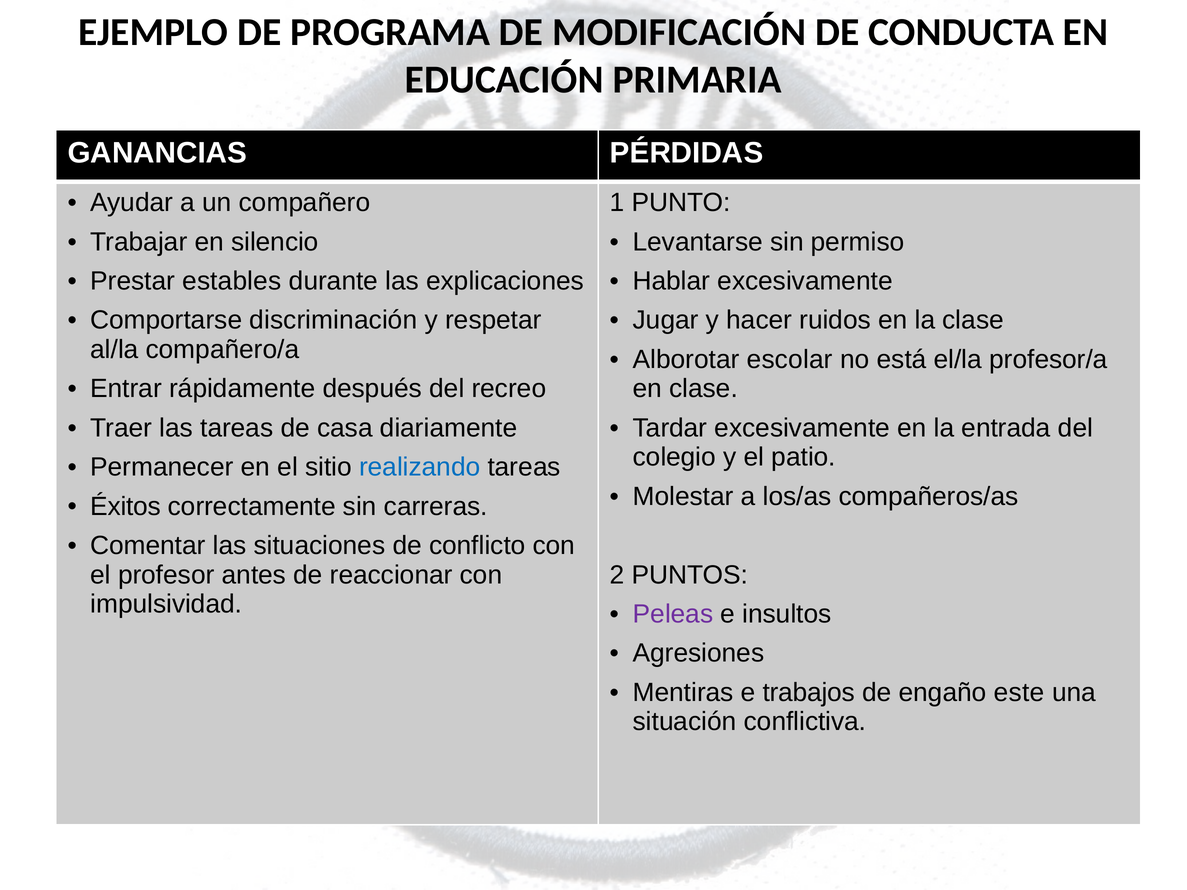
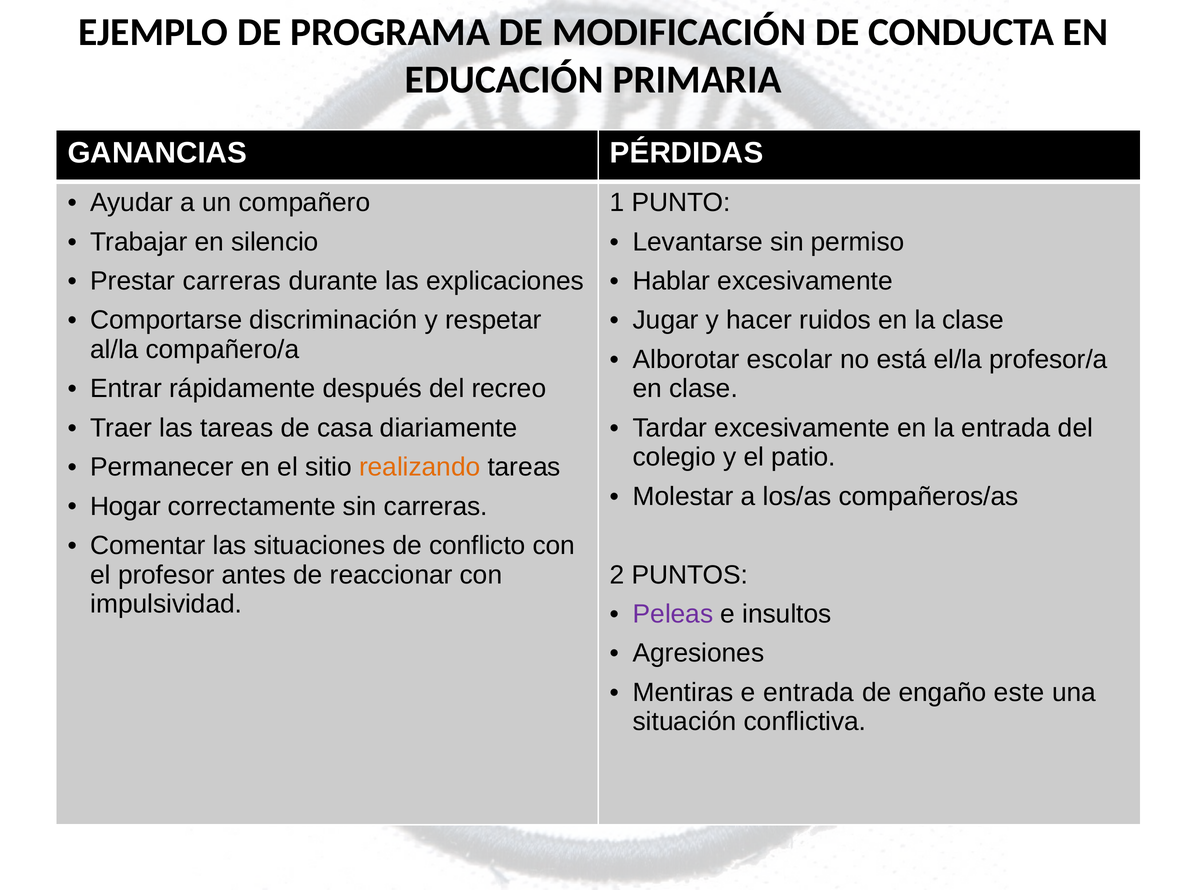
Prestar estables: estables -> carreras (232, 281)
realizando colour: blue -> orange (420, 467)
Éxitos: Éxitos -> Hogar (126, 507)
e trabajos: trabajos -> entrada (809, 693)
